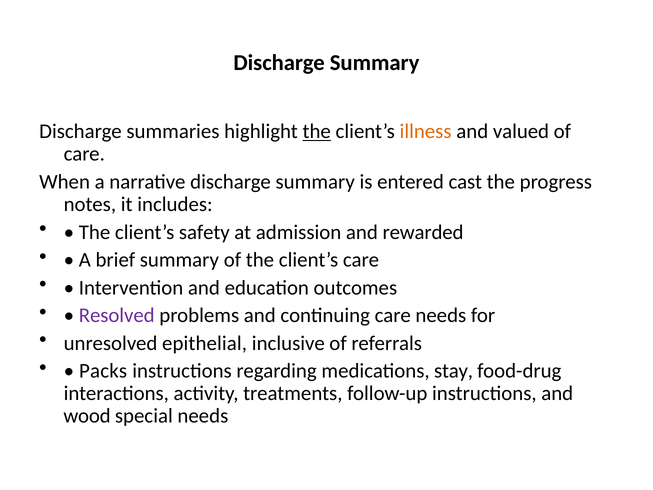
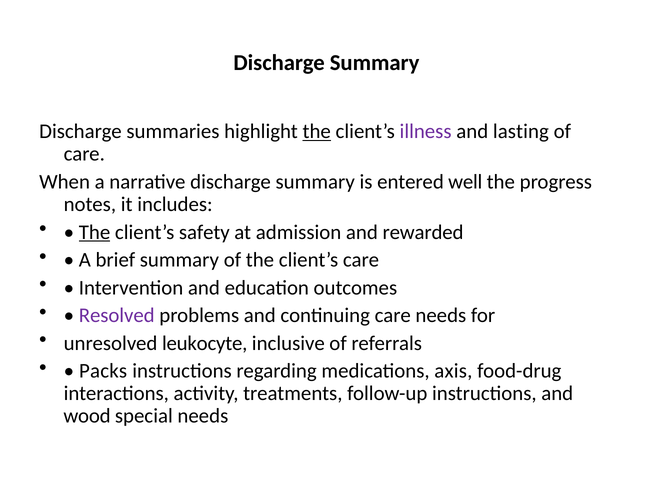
illness colour: orange -> purple (426, 132)
valued: valued -> lasting (521, 132)
cast: cast -> well (465, 182)
The underline: none -> present (95, 232)
epithelial: epithelial -> leukocyte (205, 343)
stay: stay -> axis (453, 371)
